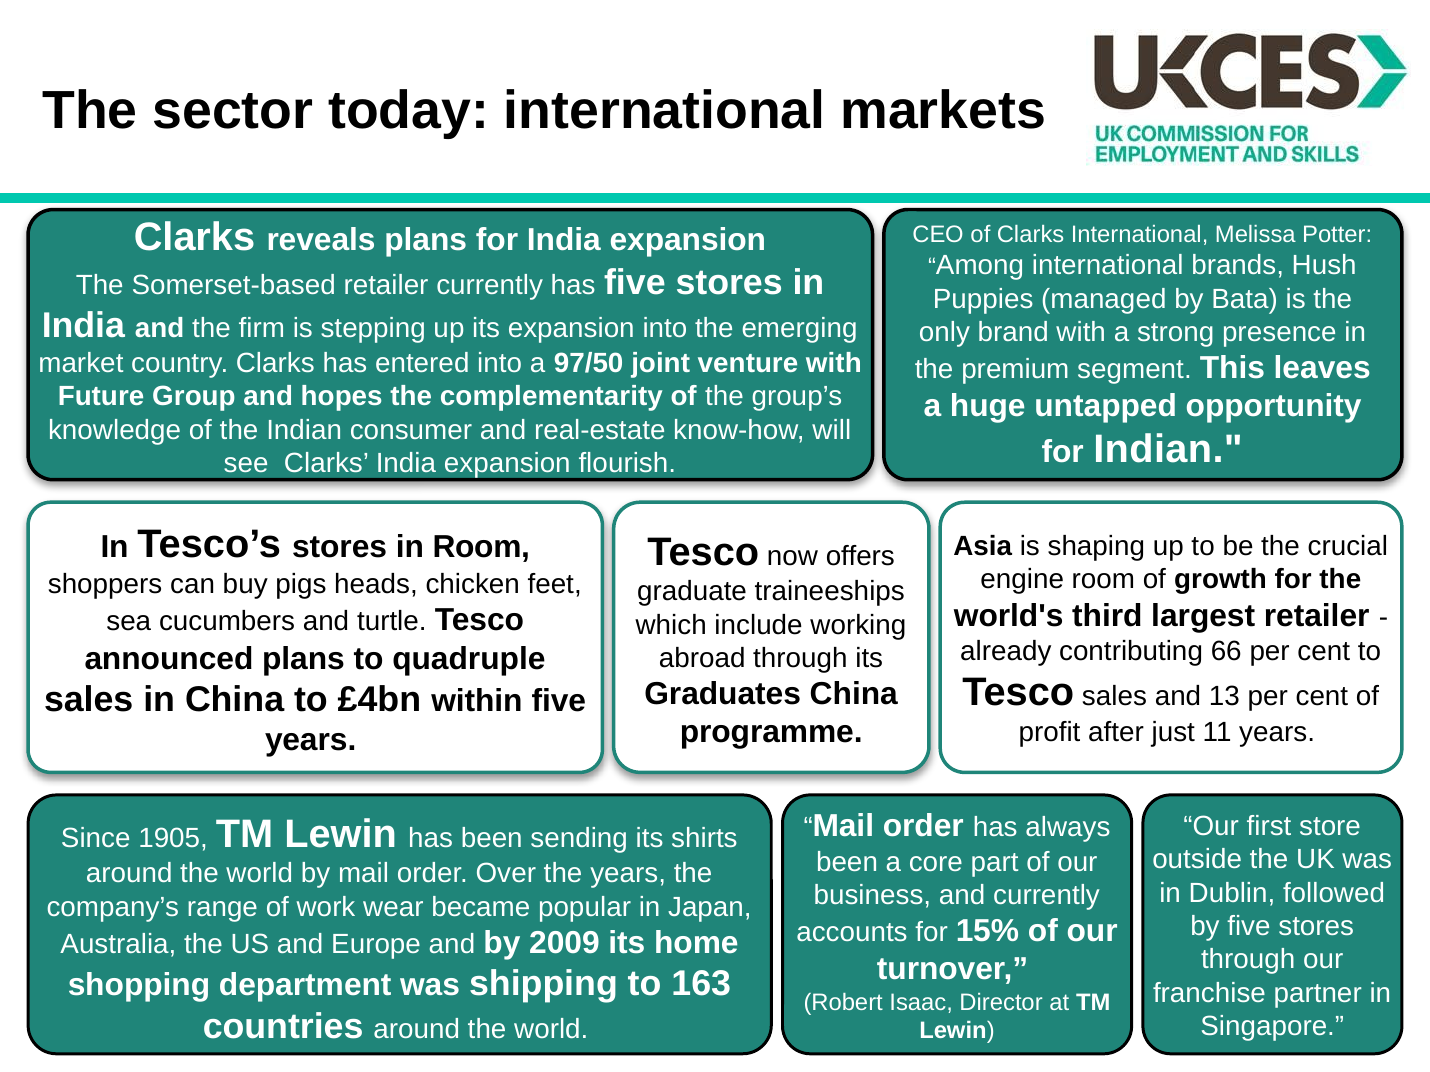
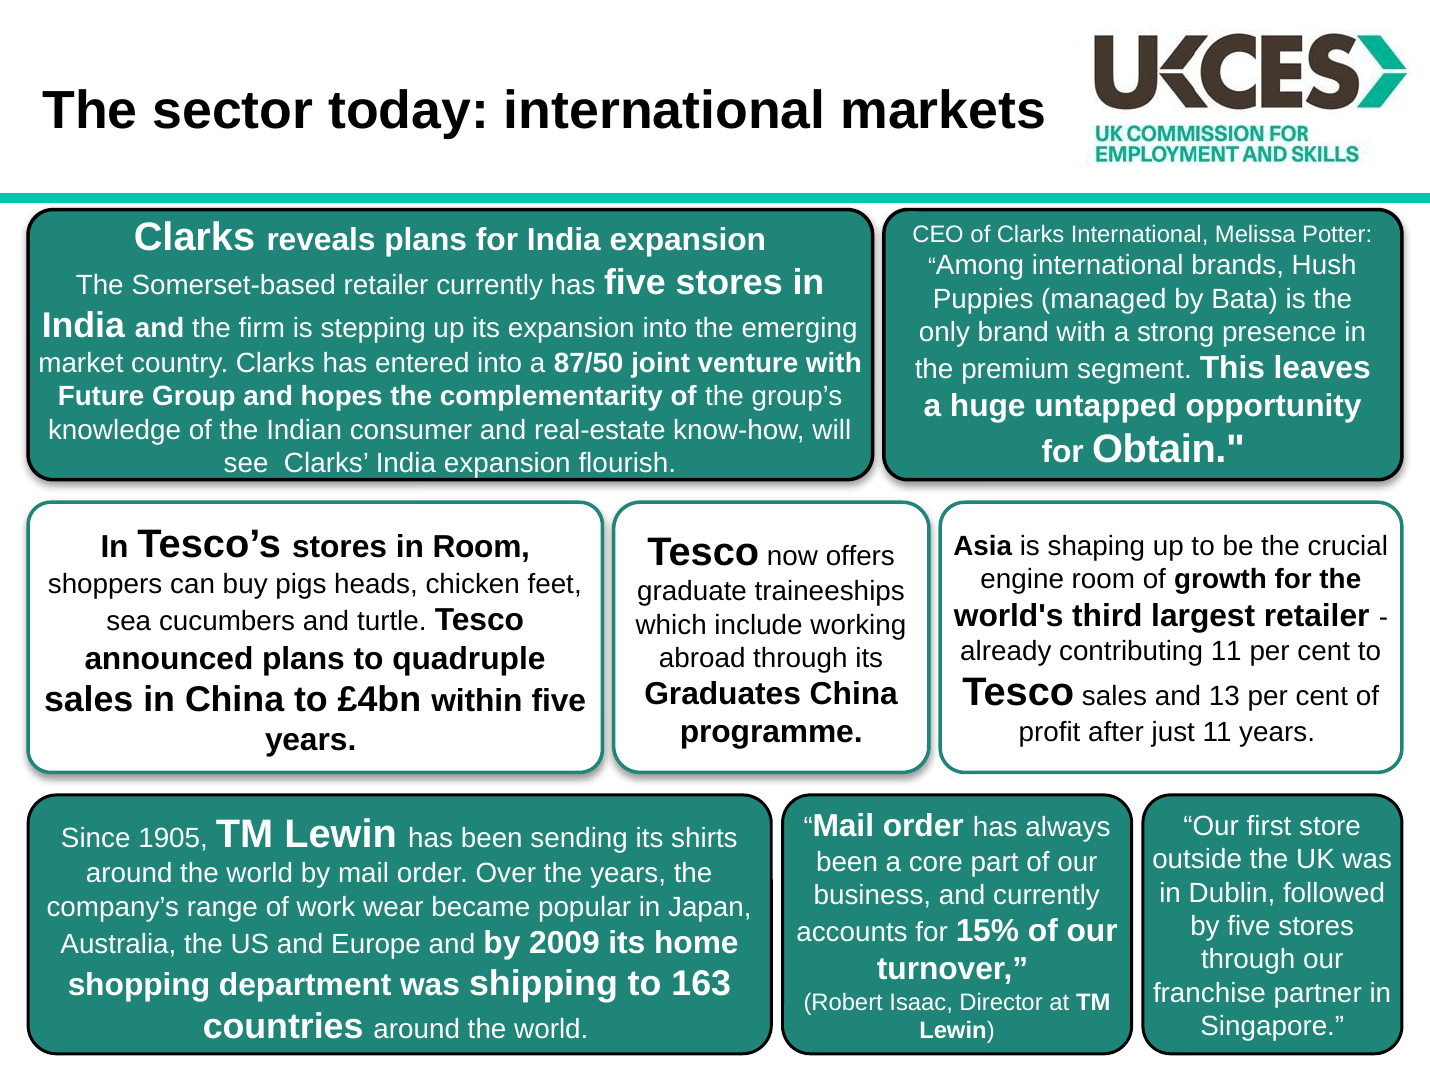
97/50: 97/50 -> 87/50 (589, 363)
for Indian: Indian -> Obtain (1168, 450)
contributing 66: 66 -> 11 (1226, 651)
